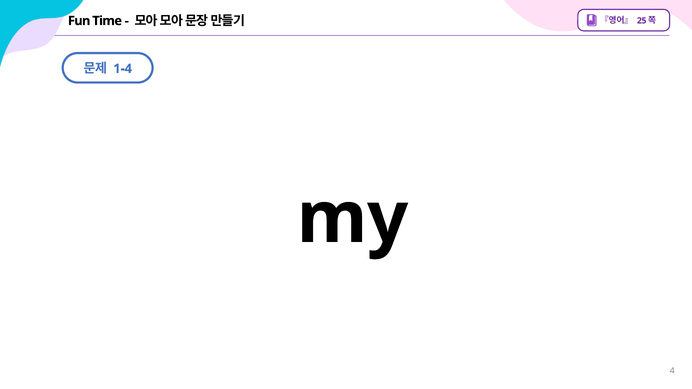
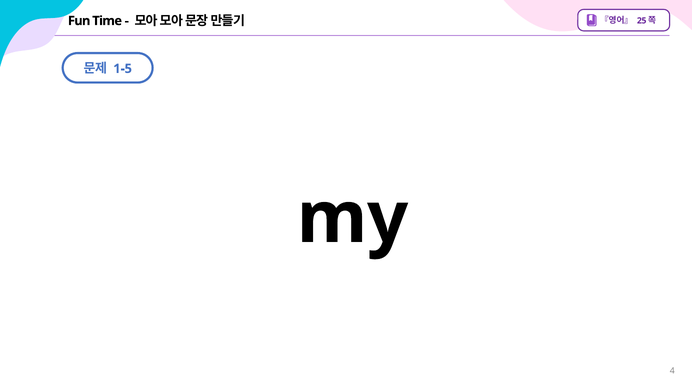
1-4: 1-4 -> 1-5 (123, 69)
